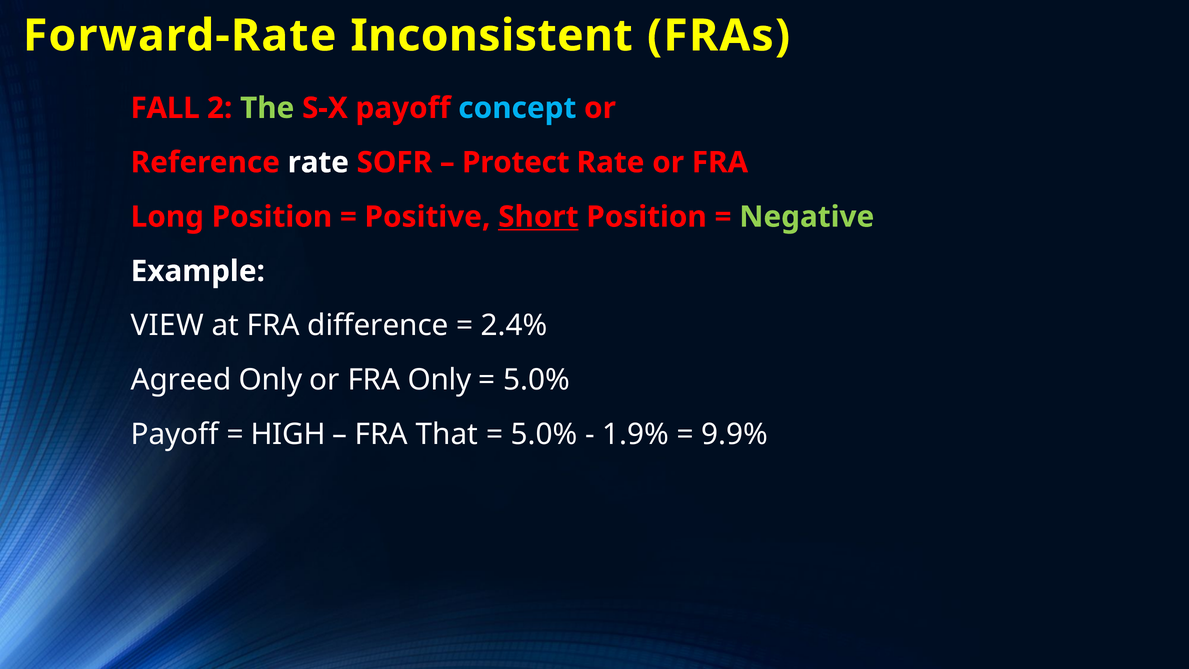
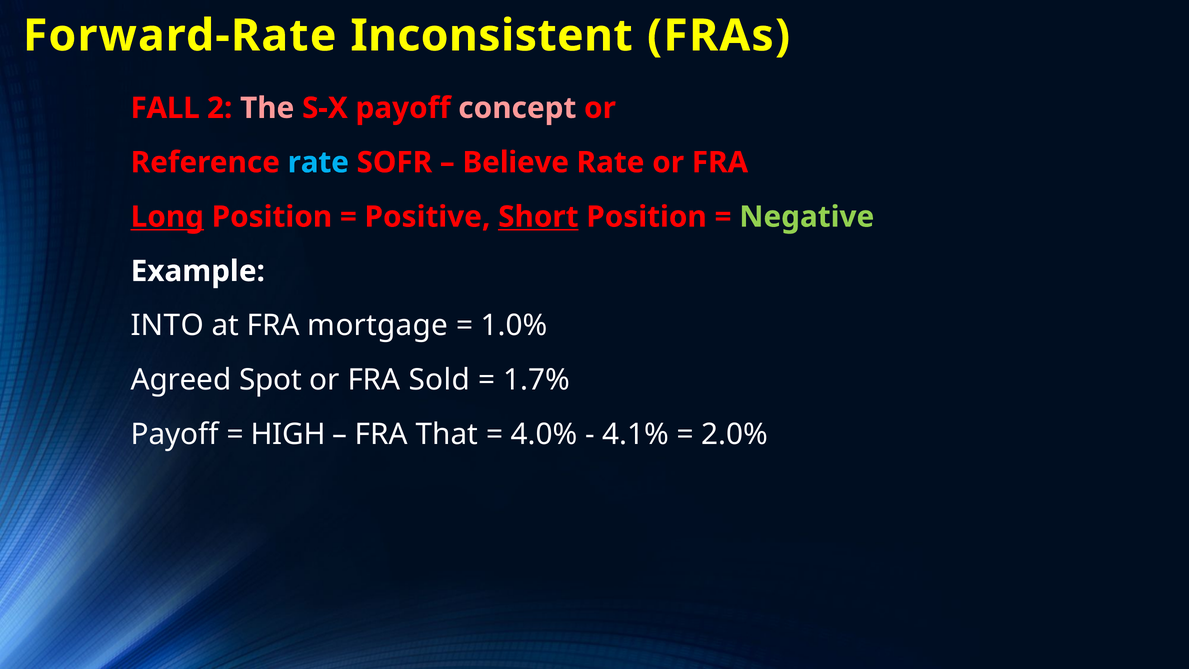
The colour: light green -> pink (267, 108)
concept colour: light blue -> pink (517, 108)
rate colour: white -> light blue (318, 162)
Protect: Protect -> Believe (516, 162)
Long underline: none -> present (167, 217)
VIEW: VIEW -> INTO (167, 326)
difference: difference -> mortgage (378, 326)
2.4%: 2.4% -> 1.0% (514, 326)
Agreed Only: Only -> Spot (271, 380)
FRA Only: Only -> Sold (439, 380)
5.0%: 5.0% -> 1.7% (537, 380)
5.0%: 5.0% -> 4.0% (544, 434)
1.9%: 1.9% -> 4.1% (636, 434)
9.9%: 9.9% -> 2.0% (735, 434)
